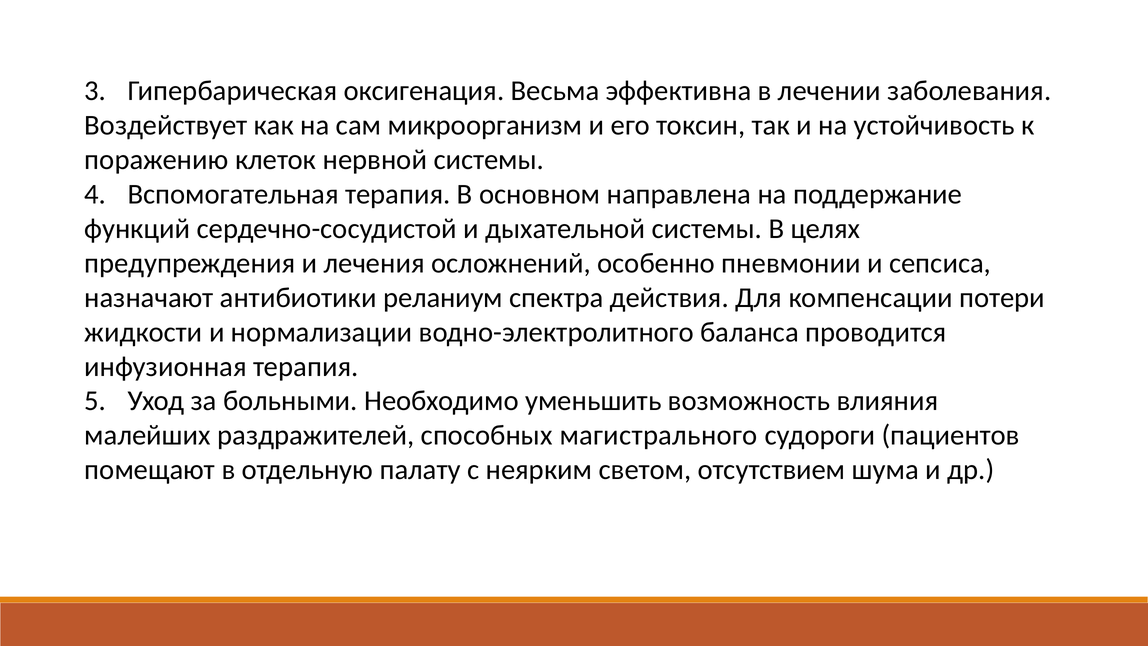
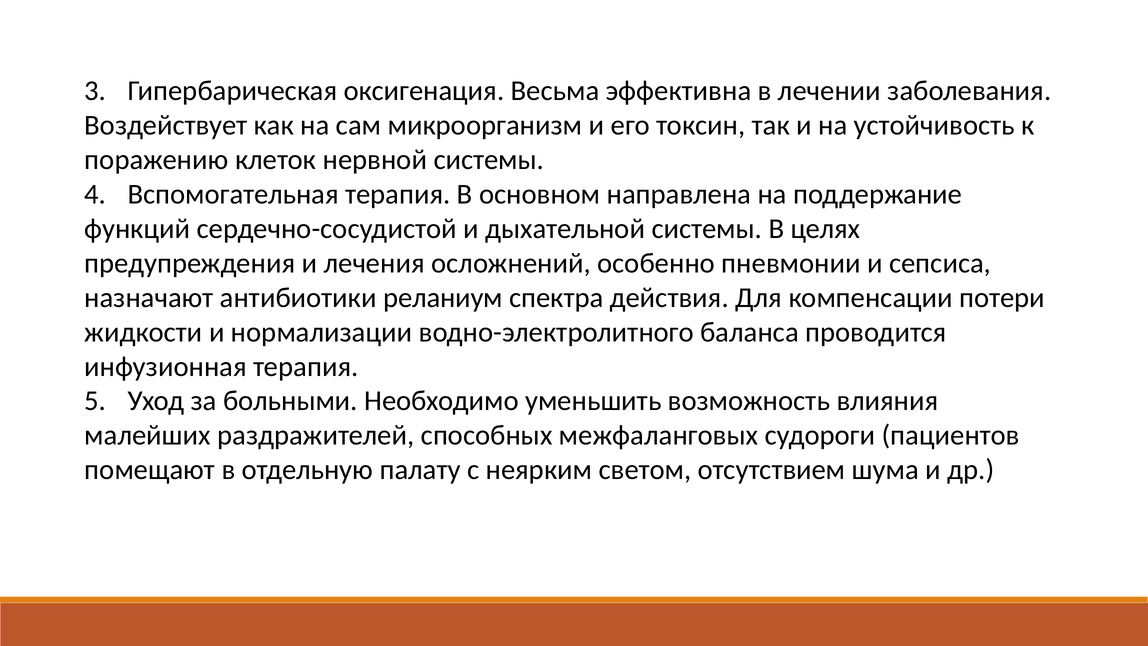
магистрального: магистрального -> межфаланговых (659, 435)
